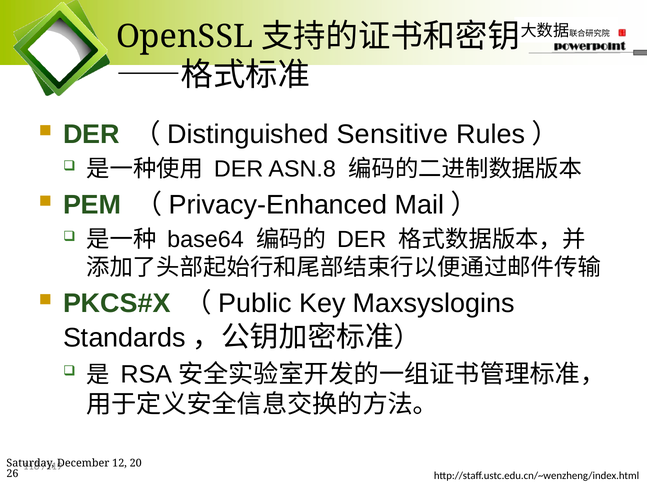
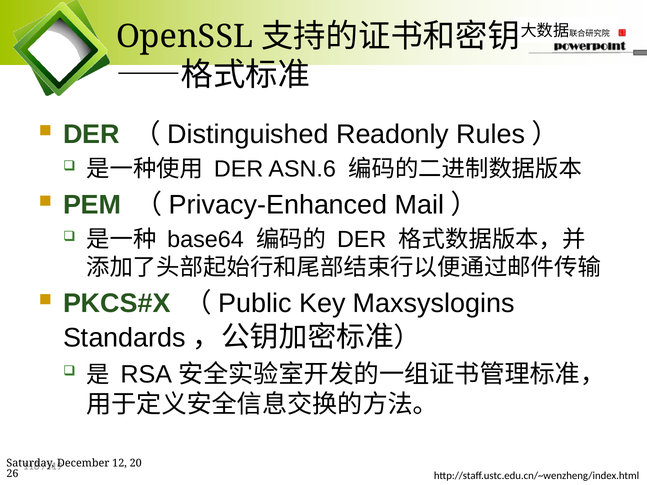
Sensitive: Sensitive -> Readonly (393, 135)
ASN.8: ASN.8 -> ASN.6 (302, 169)
